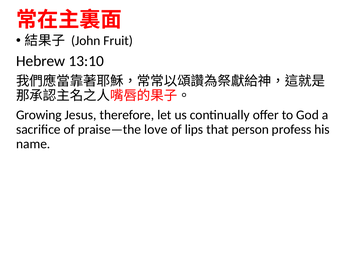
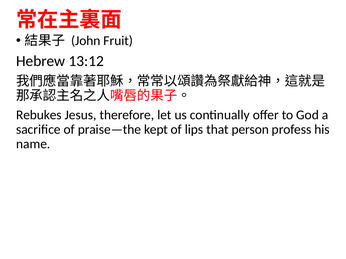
13:10: 13:10 -> 13:12 (86, 61)
Growing: Growing -> Rebukes (39, 115)
love: love -> kept (156, 130)
